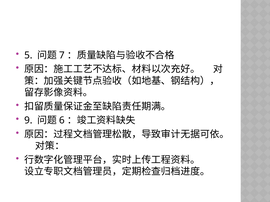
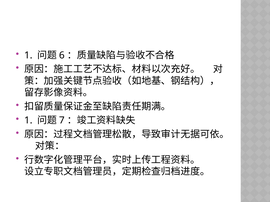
5: 5 -> 1 (28, 55)
7: 7 -> 6 (62, 55)
9: 9 -> 1 (28, 121)
6: 6 -> 7 (62, 121)
